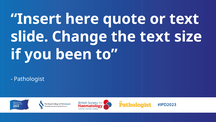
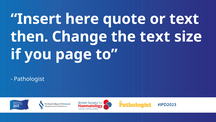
slide: slide -> then (29, 37)
been: been -> page (74, 54)
